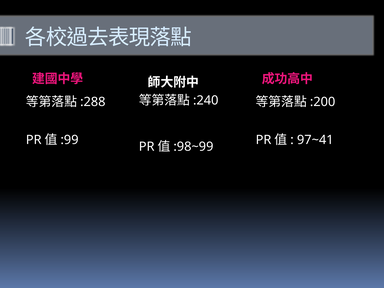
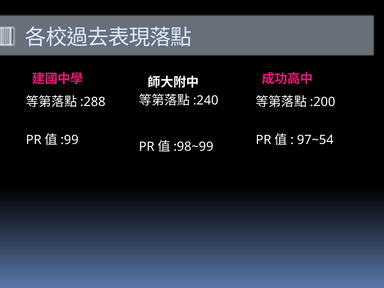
97~41: 97~41 -> 97~54 (315, 140)
